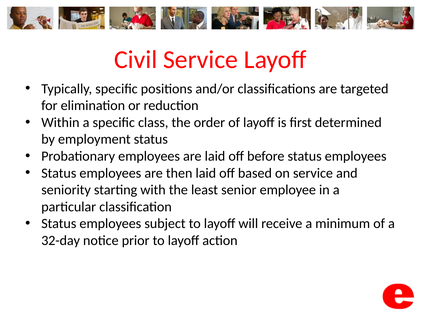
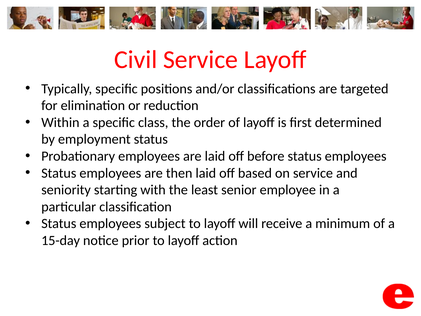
32-day: 32-day -> 15-day (61, 240)
